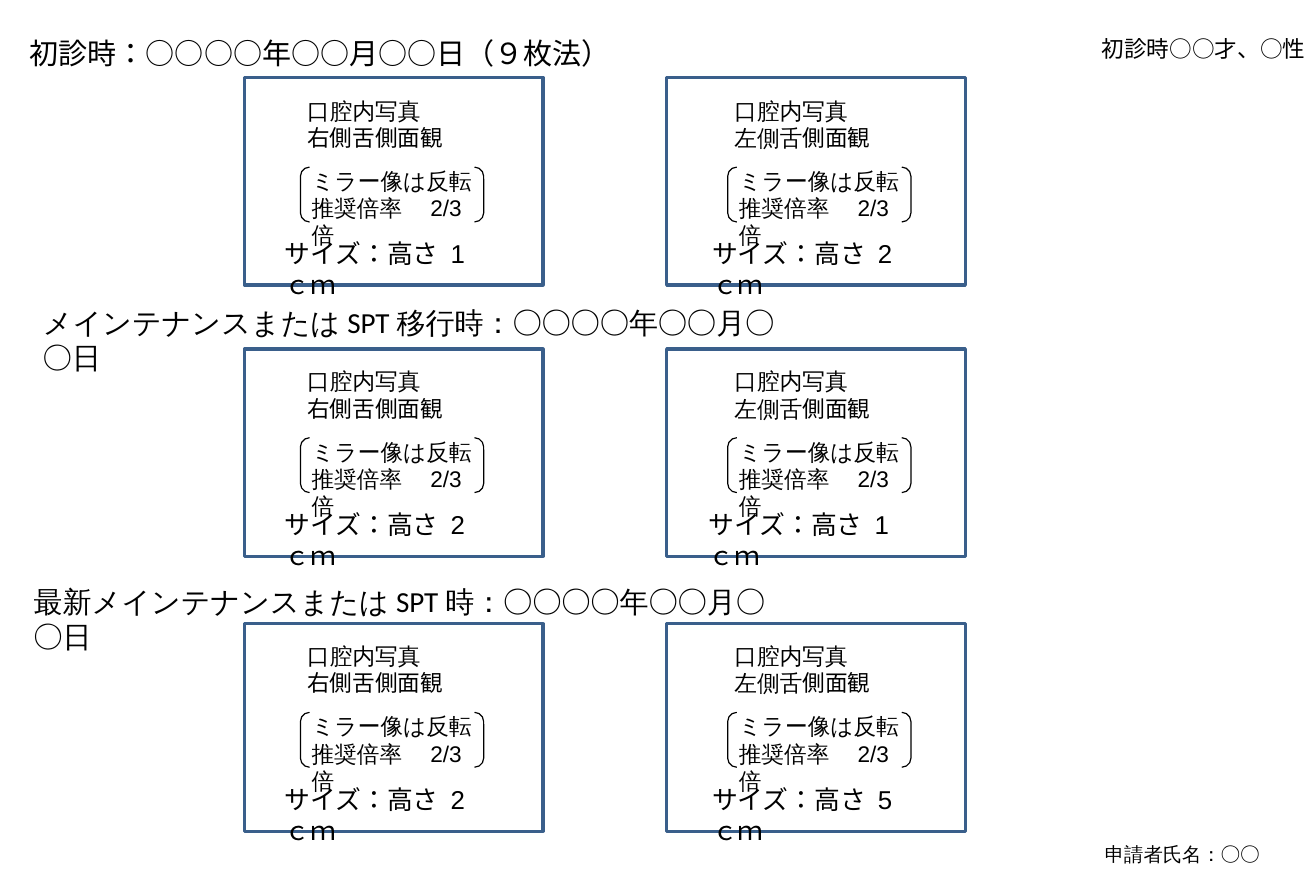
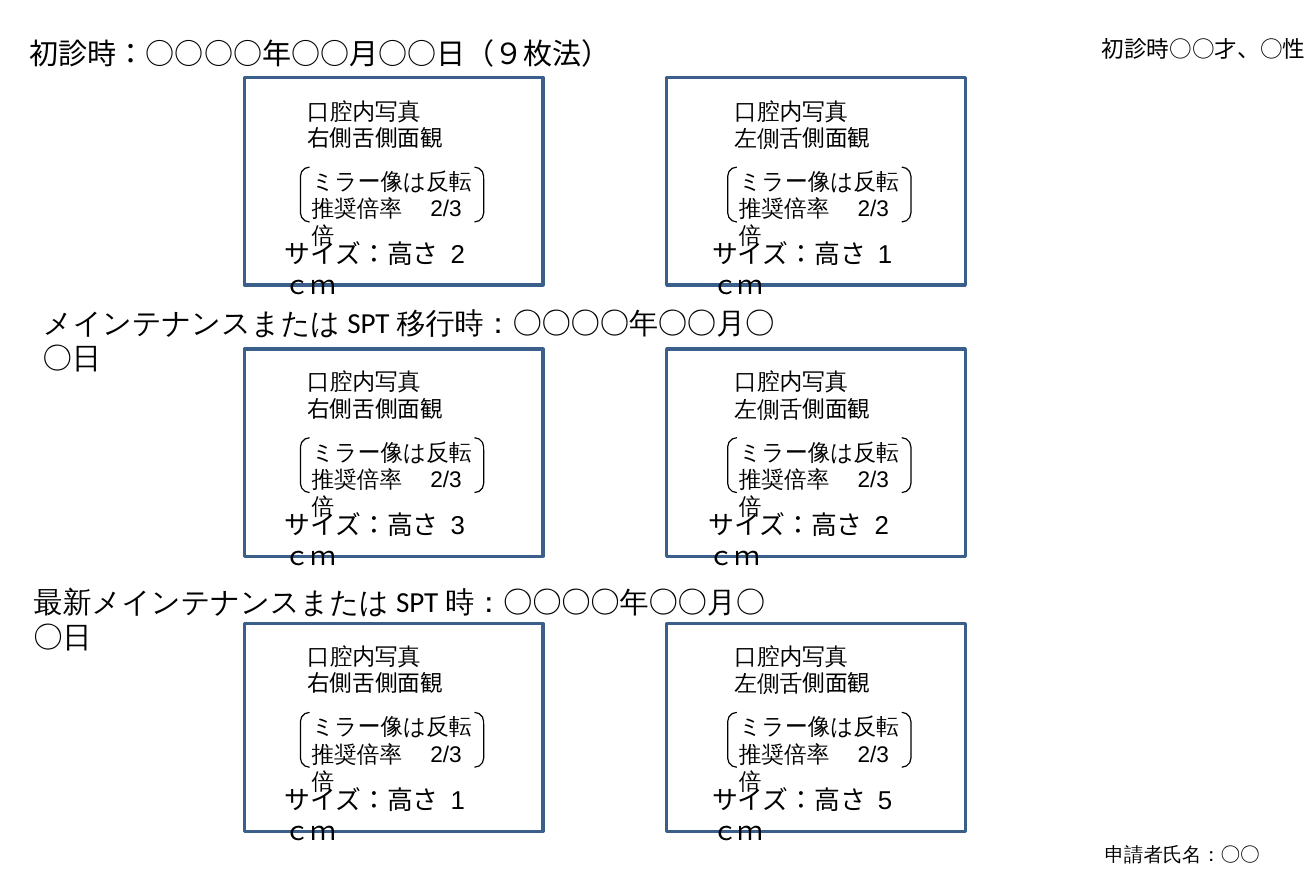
1: 1 -> 2 (458, 255)
2: 2 -> 1 (885, 255)
2: 2 -> 3 (458, 526)
1: 1 -> 2 (882, 526)
2: 2 -> 1 (458, 801)
